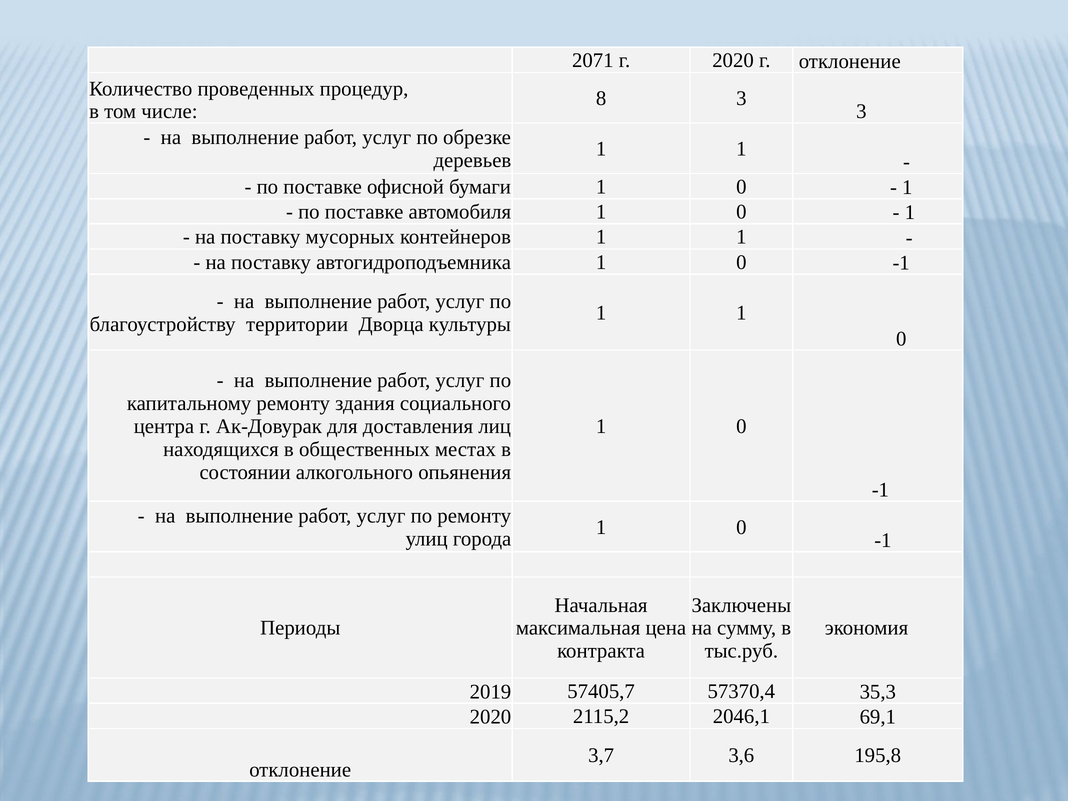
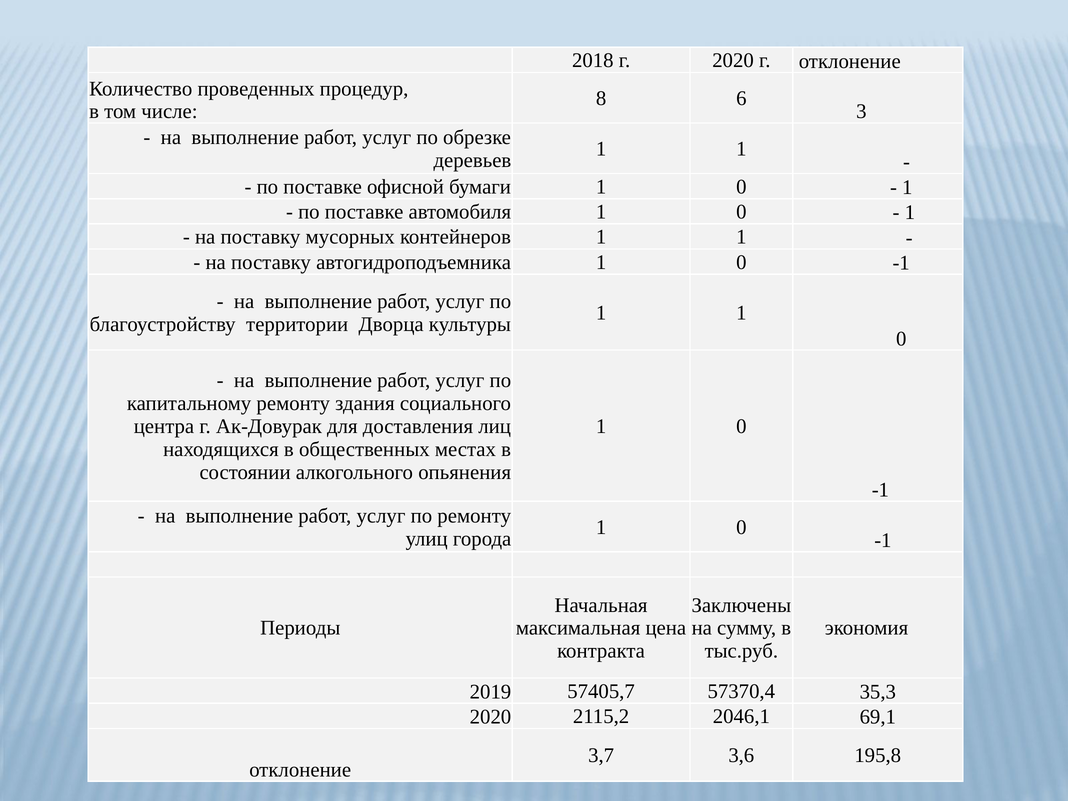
2071: 2071 -> 2018 (593, 61)
8 3: 3 -> 6 (741, 98)
